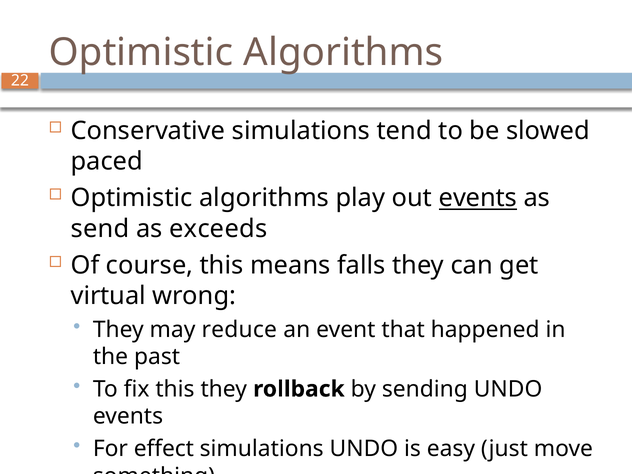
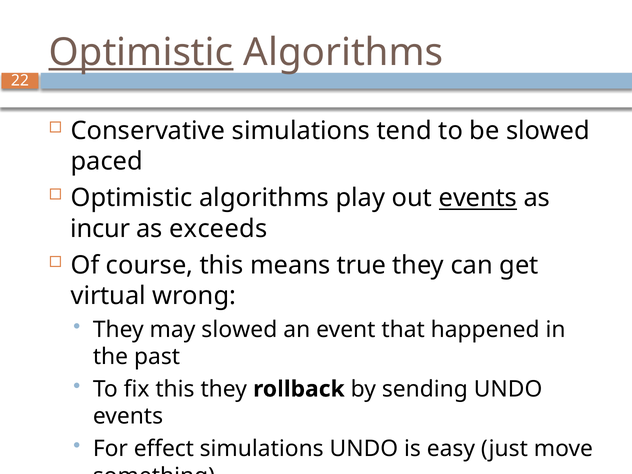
Optimistic underline: none -> present (141, 53)
send: send -> incur (100, 229)
falls: falls -> true (361, 265)
may reduce: reduce -> slowed (239, 329)
